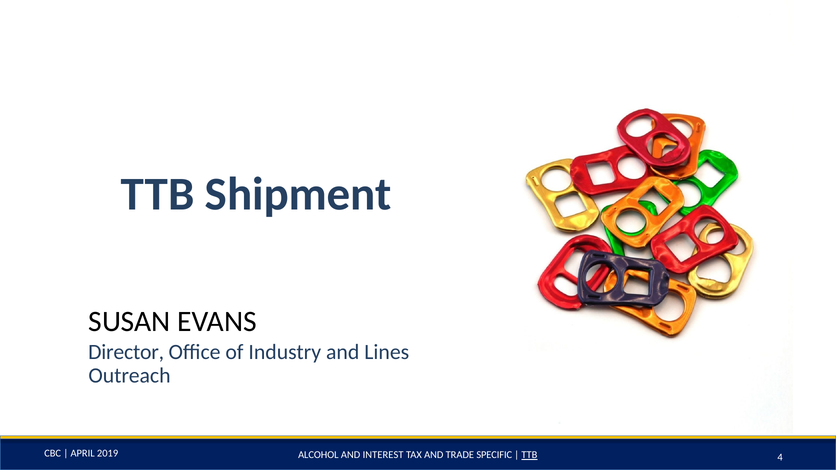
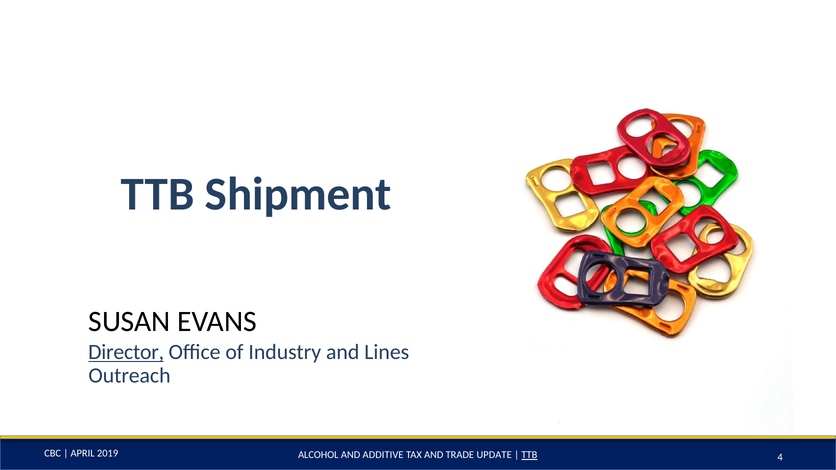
Director underline: none -> present (126, 352)
INTEREST: INTEREST -> ADDITIVE (383, 455)
SPECIFIC: SPECIFIC -> UPDATE (494, 455)
